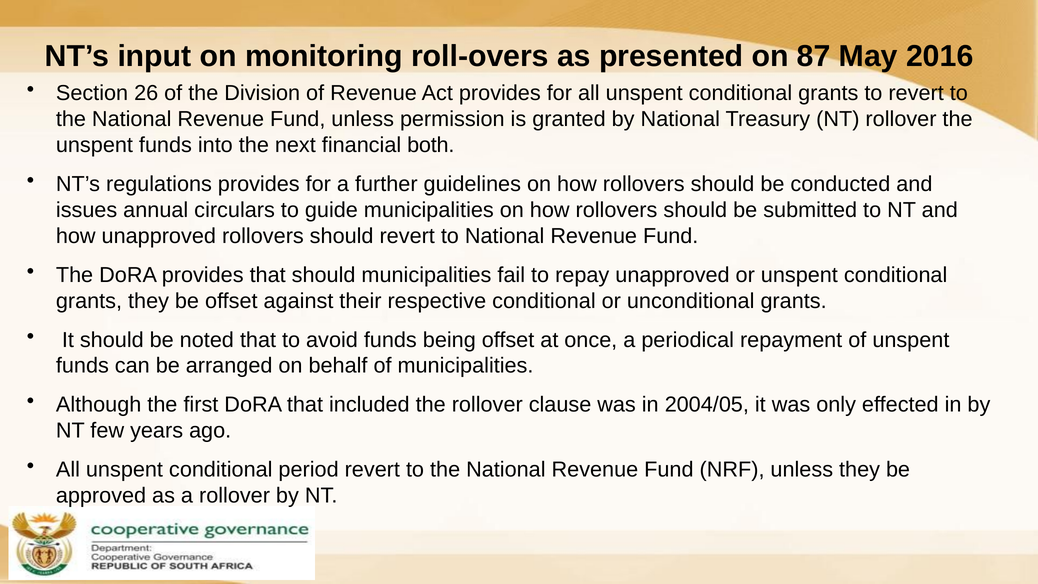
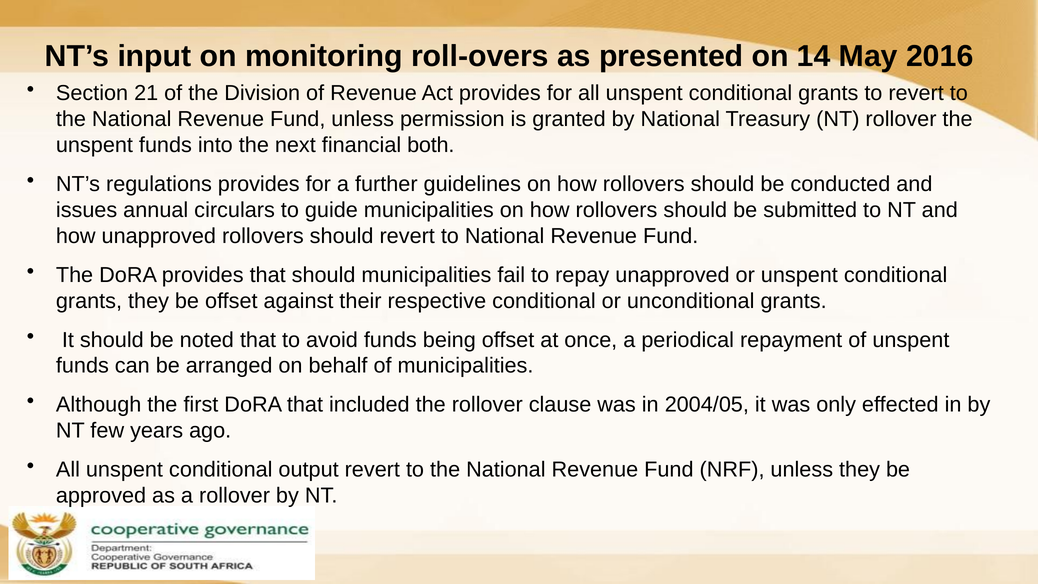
87: 87 -> 14 (814, 56)
26: 26 -> 21 (146, 93)
period: period -> output (309, 470)
